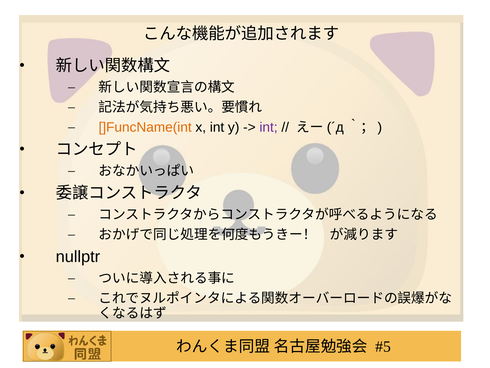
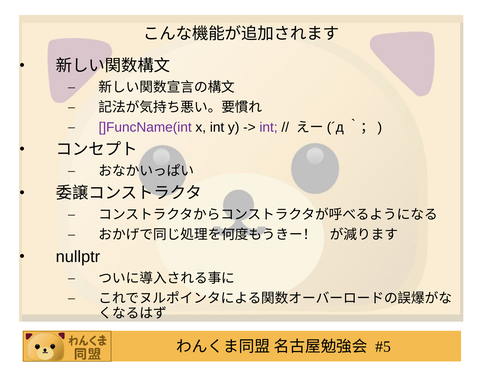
]FuncName(int colour: orange -> purple (145, 127)
